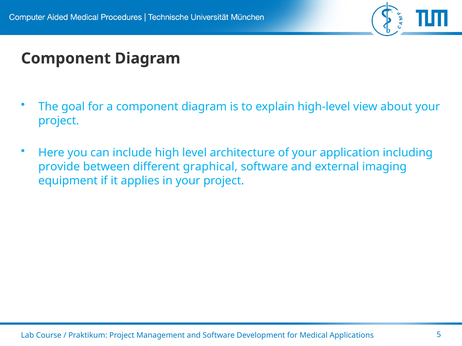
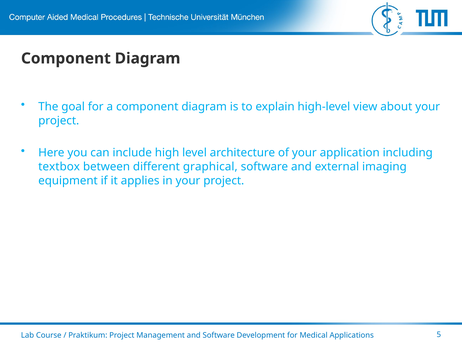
provide: provide -> textbox (59, 167)
